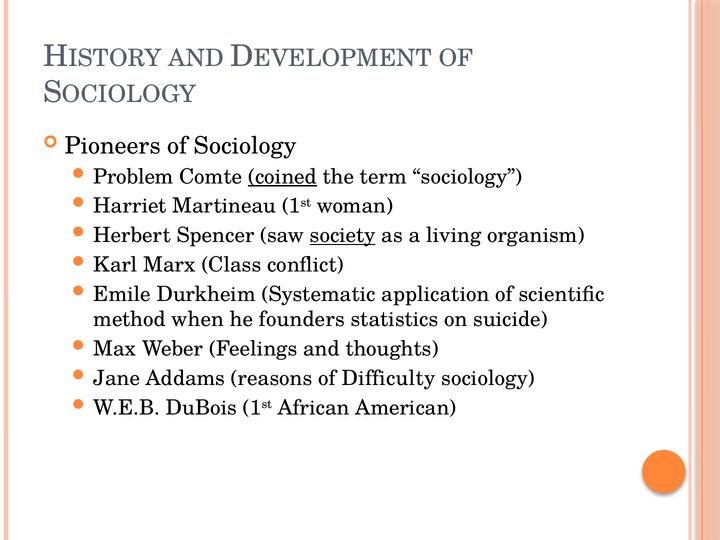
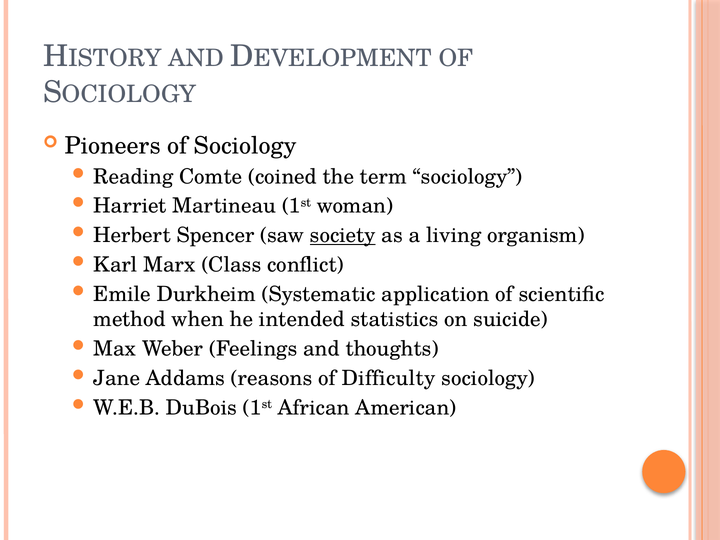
Problem: Problem -> Reading (133, 177)
coined underline: present -> none (283, 177)
founders: founders -> intended (302, 319)
